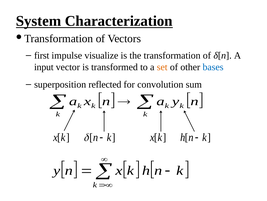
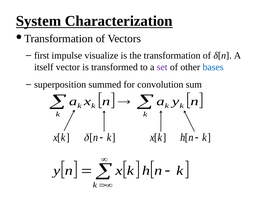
input: input -> itself (44, 67)
set colour: orange -> purple (162, 67)
reflected: reflected -> summed (105, 84)
